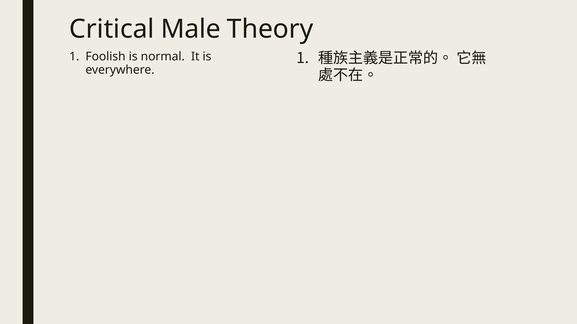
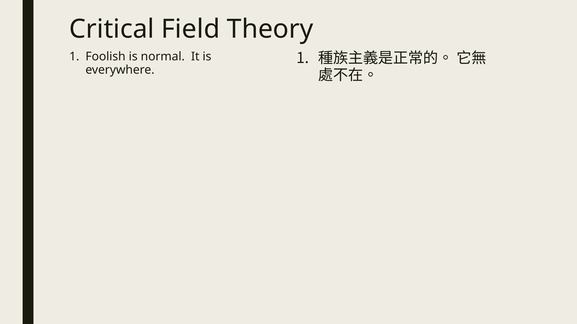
Male: Male -> Field (191, 29)
